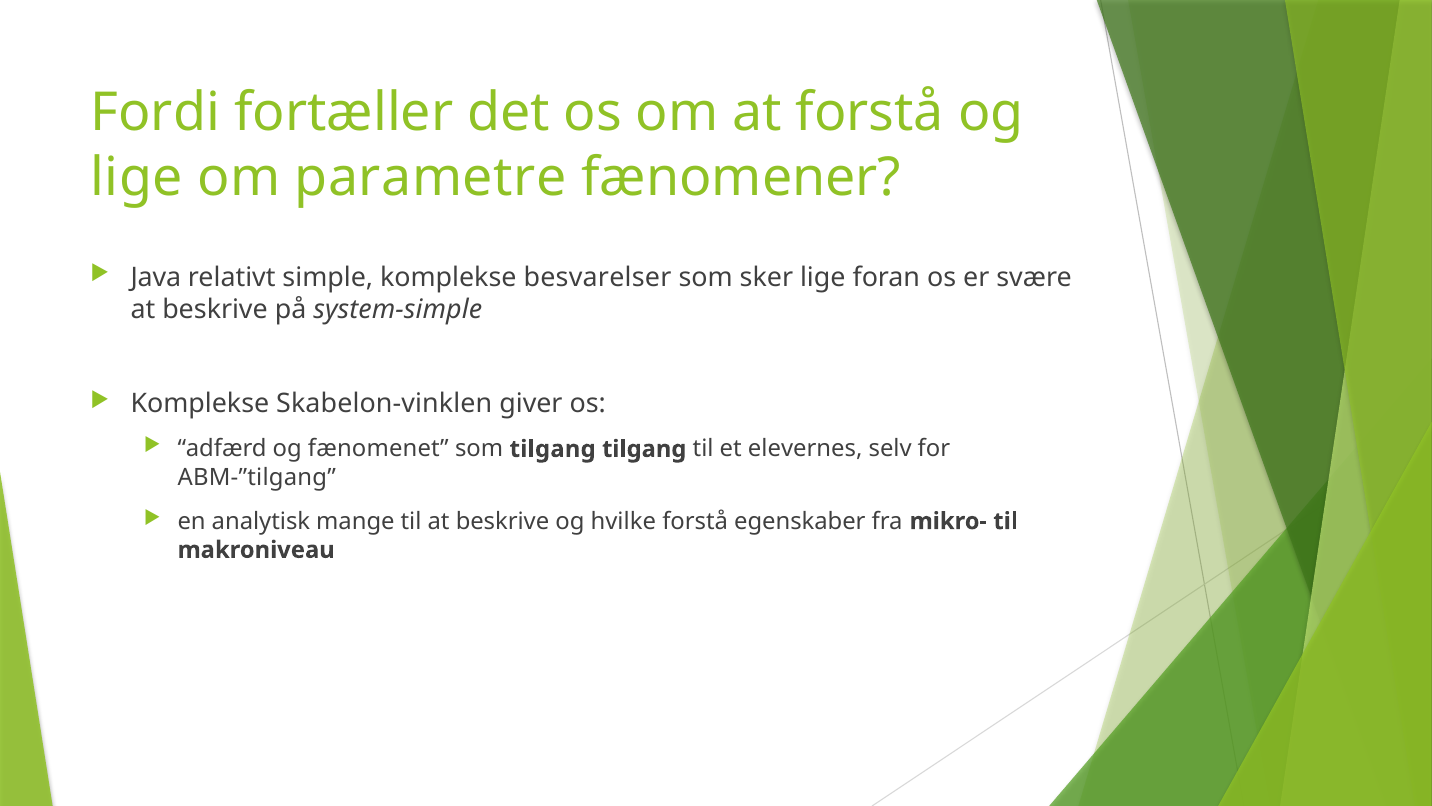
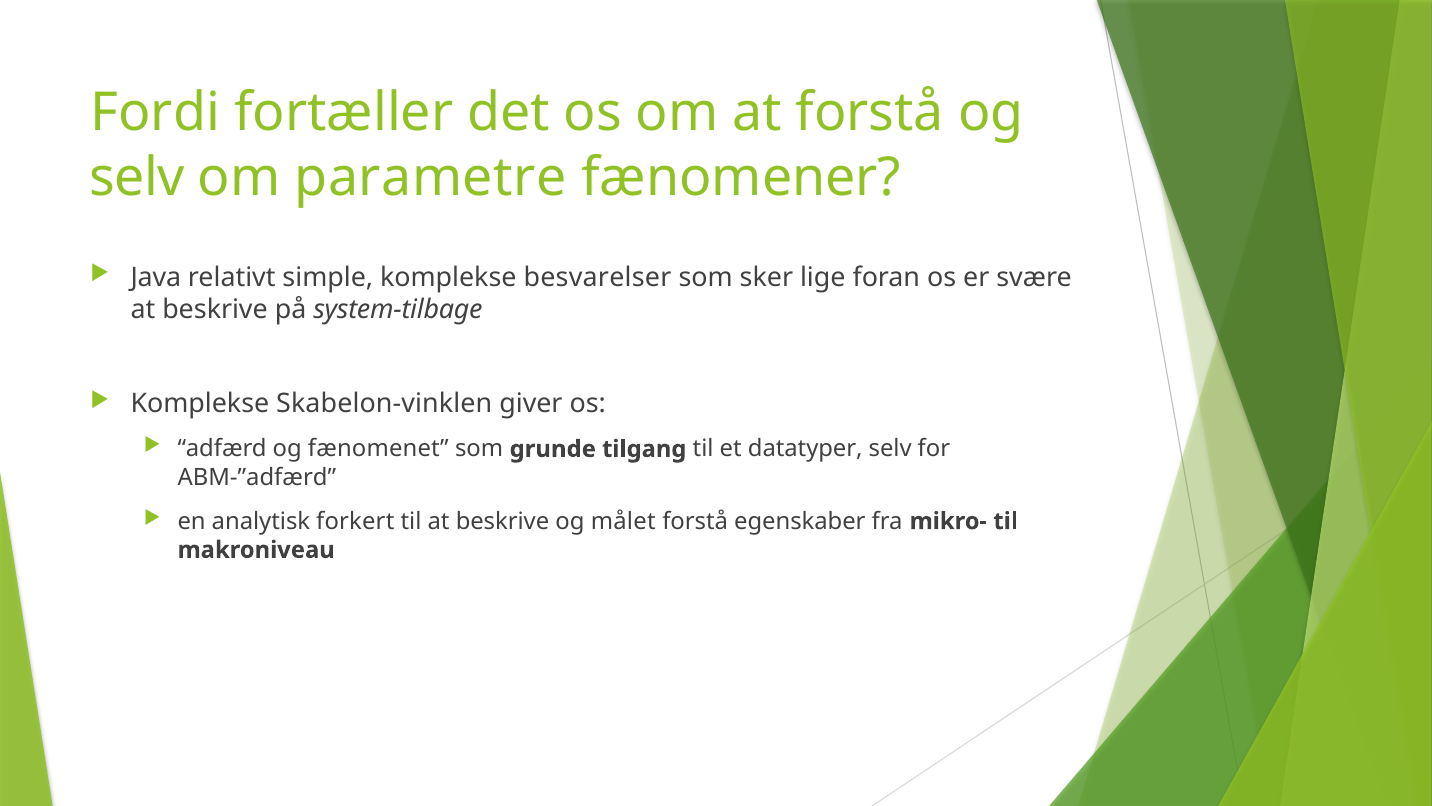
lige: lige -> selv (137, 177)
system-simple: system-simple -> system-tilbage (398, 309)
som tilgang: tilgang -> grunde (553, 449)
elevernes: elevernes -> datatyper (805, 449)
ABM-”tilgang: ABM-”tilgang -> ABM-”adfærd (257, 477)
mange: mange -> forkert (355, 521)
hvilke: hvilke -> målet (623, 521)
